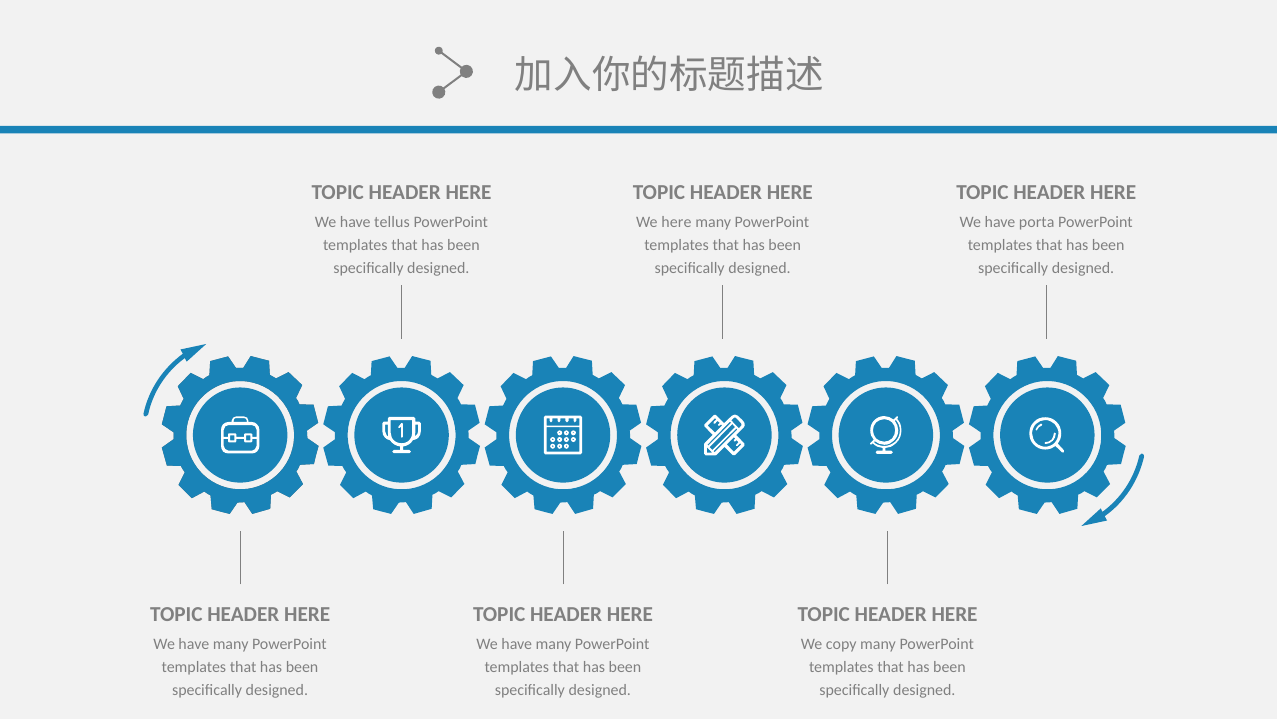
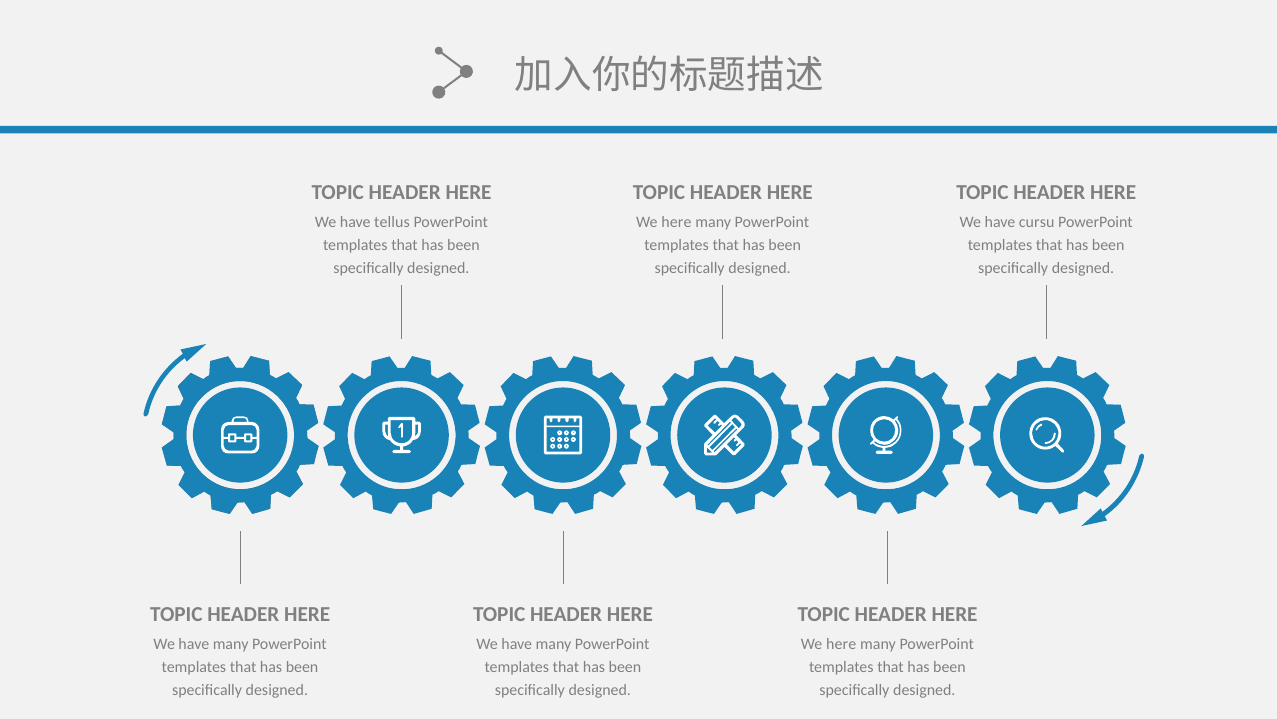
porta: porta -> cursu (1037, 223)
copy: copy -> here (841, 644)
